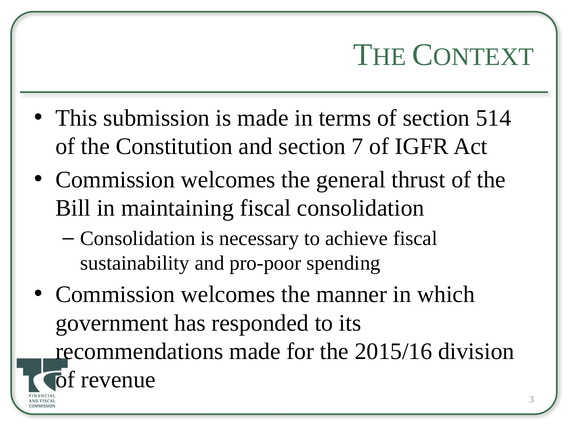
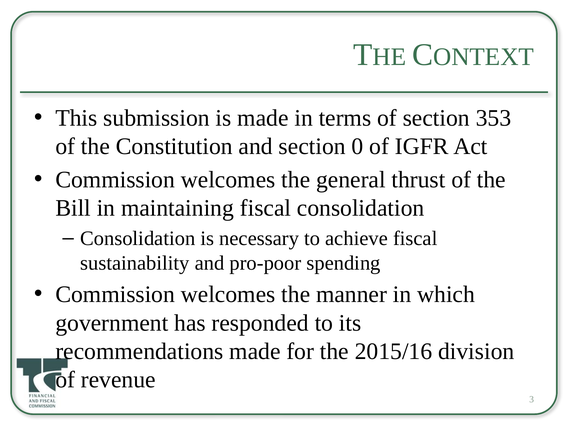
514: 514 -> 353 (493, 118)
7: 7 -> 0 (358, 146)
